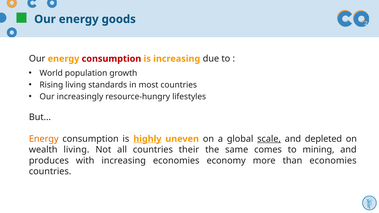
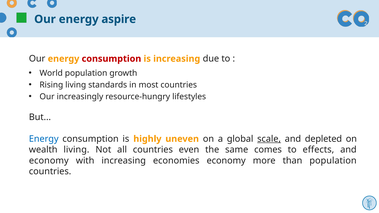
goods: goods -> aspire (119, 19)
Energy colour: orange -> blue (44, 139)
highly underline: present -> none (147, 139)
their: their -> even (189, 150)
mining: mining -> effects (318, 150)
produces: produces -> economy (49, 161)
than economies: economies -> population (333, 161)
